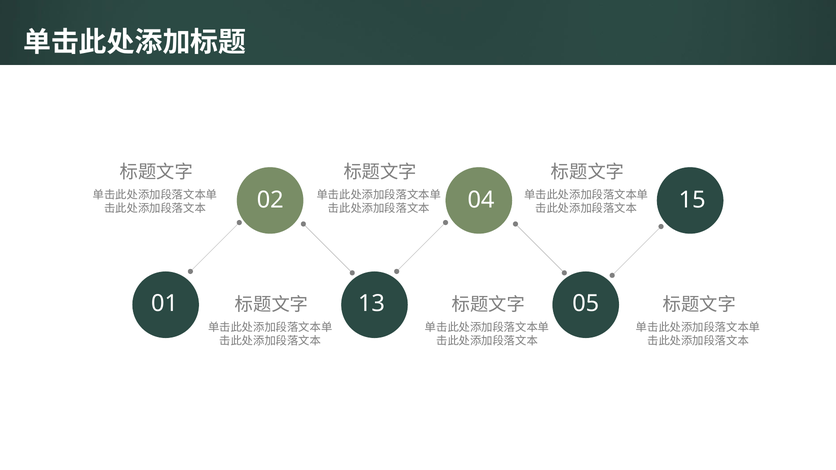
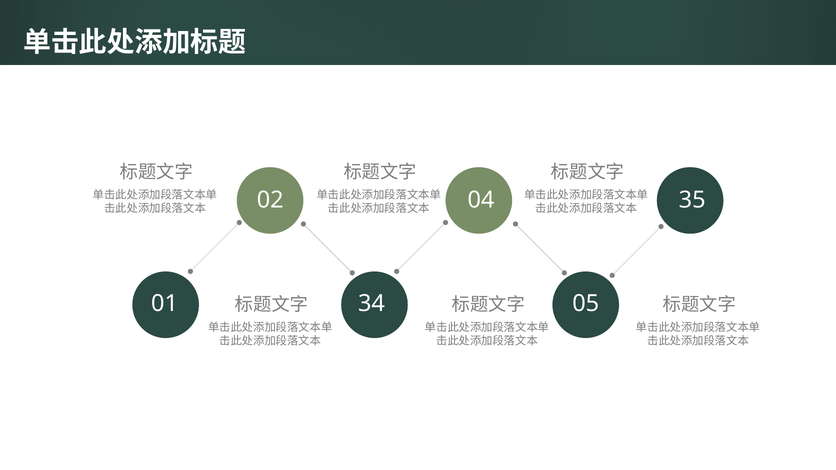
15: 15 -> 35 (692, 200)
13: 13 -> 34 (372, 304)
